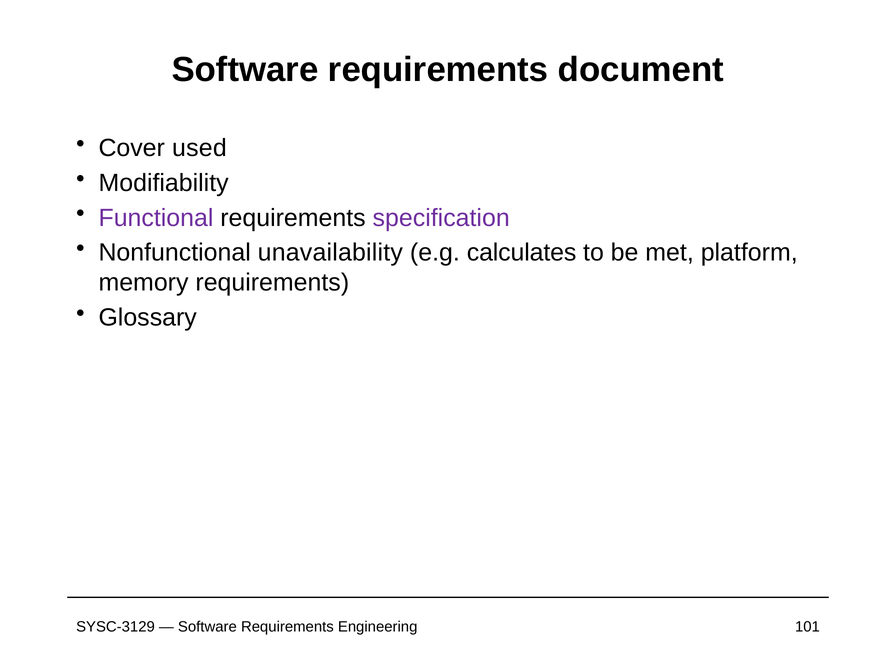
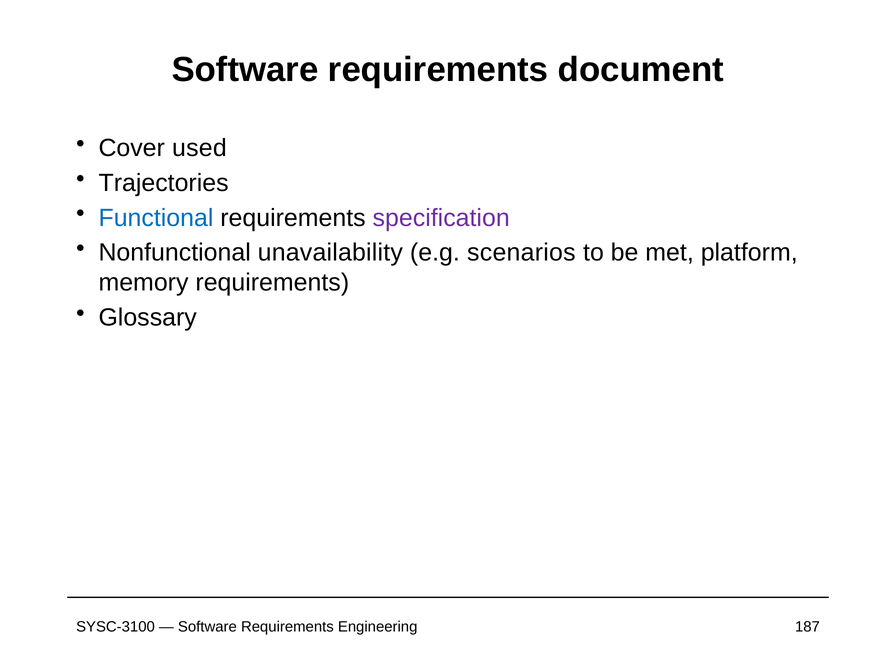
Modifiability: Modifiability -> Trajectories (164, 183)
Functional colour: purple -> blue (156, 218)
calculates: calculates -> scenarios (521, 253)
SYSC-3129: SYSC-3129 -> SYSC-3100 (115, 627)
101: 101 -> 187 (807, 627)
